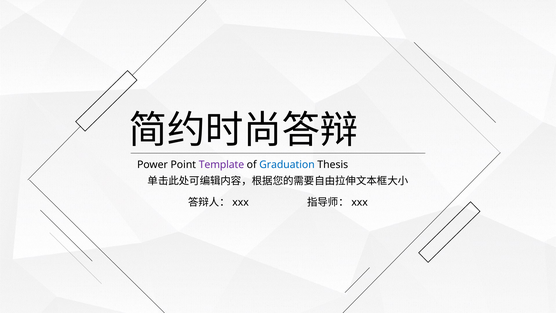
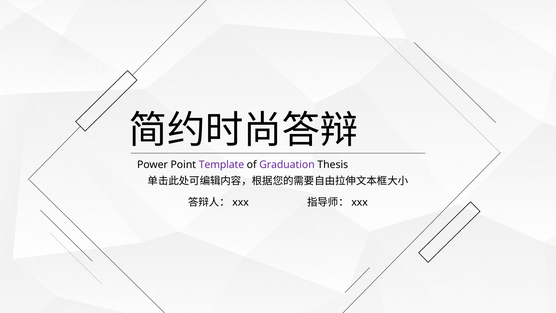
Graduation colour: blue -> purple (287, 165)
